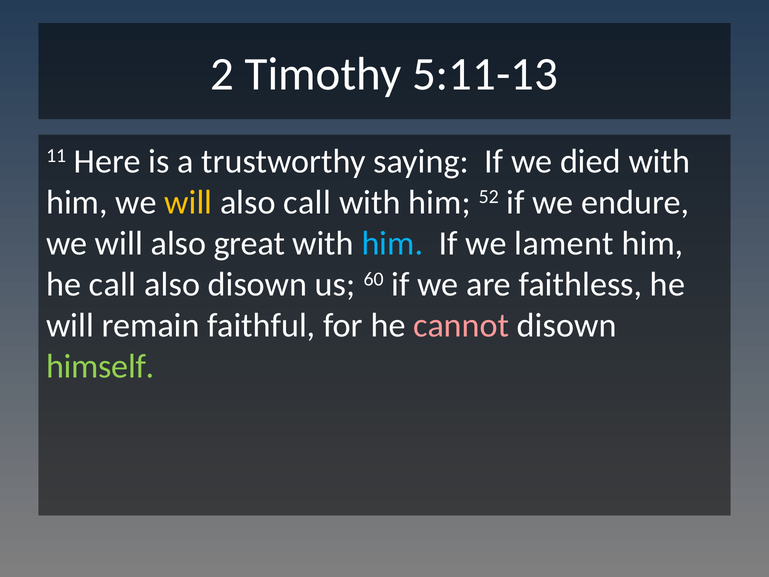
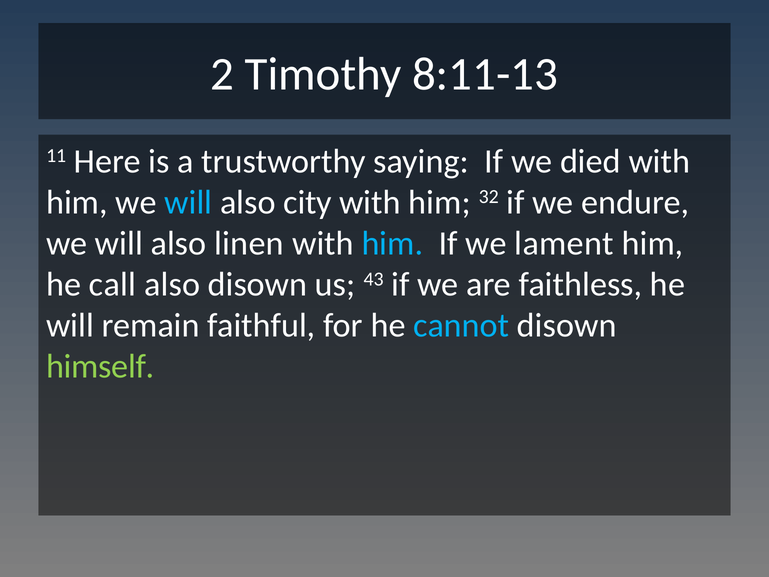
5:11-13: 5:11-13 -> 8:11-13 (485, 74)
will colour: yellow -> light blue (188, 202)
also call: call -> city (308, 202)
52: 52 -> 32 (489, 197)
great: great -> linen (249, 243)
60: 60 -> 43 (374, 279)
cannot colour: pink -> light blue (461, 325)
